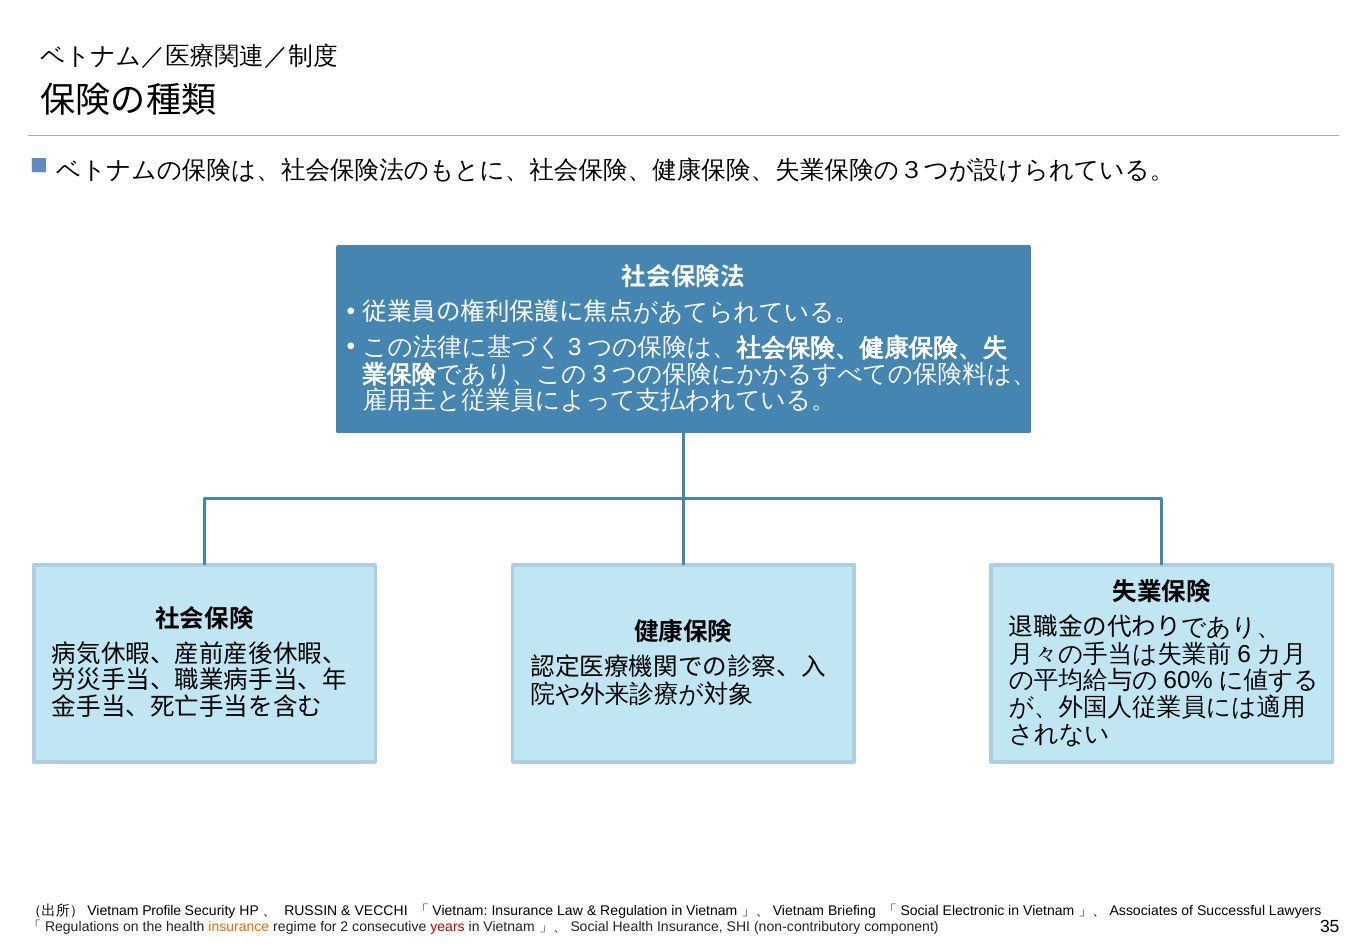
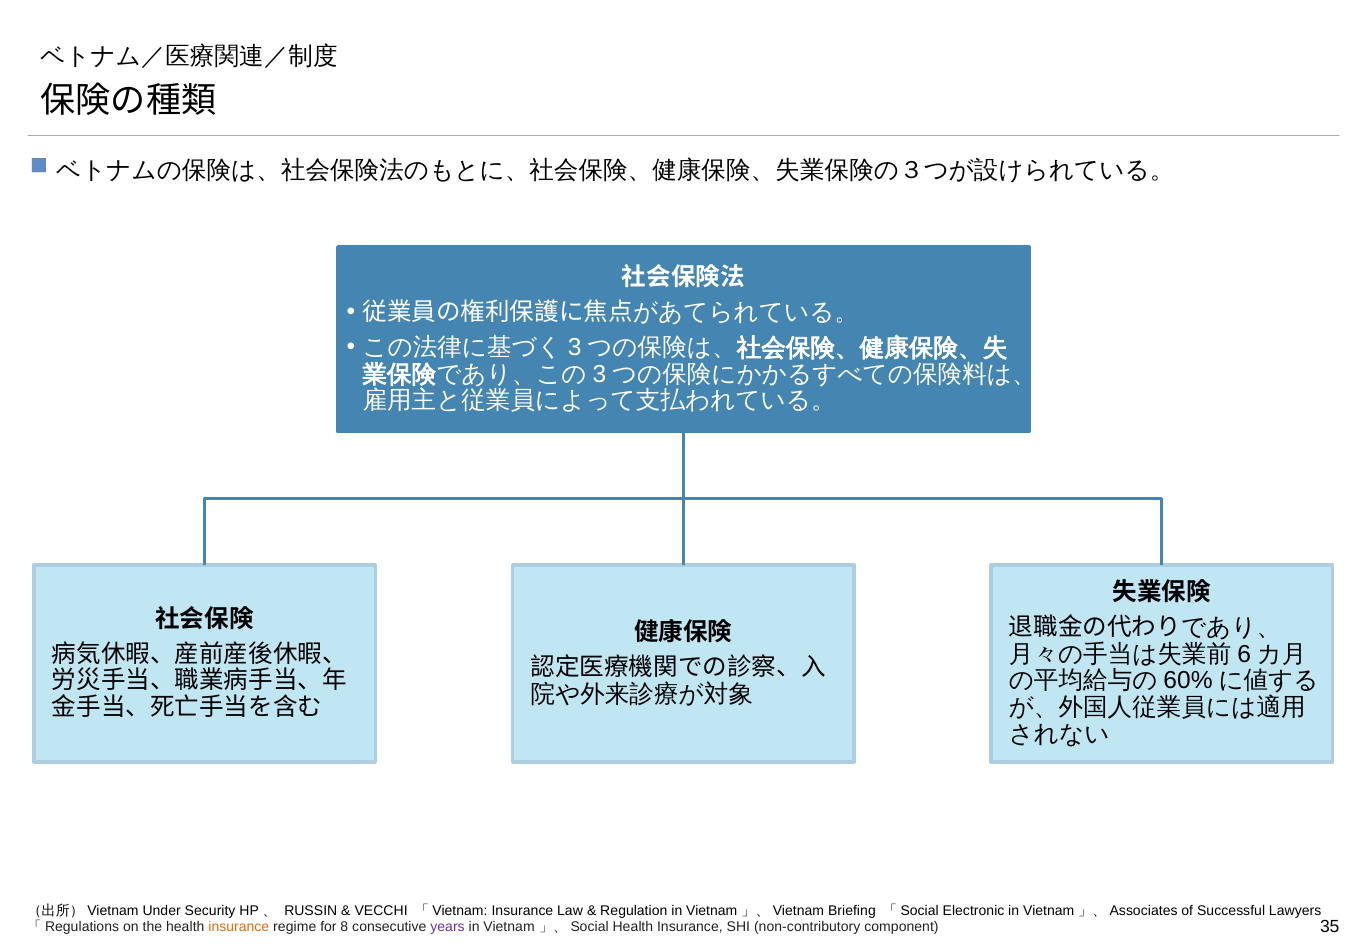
Profile: Profile -> Under (162, 910)
2: 2 -> 8 (344, 927)
years colour: red -> purple (448, 927)
